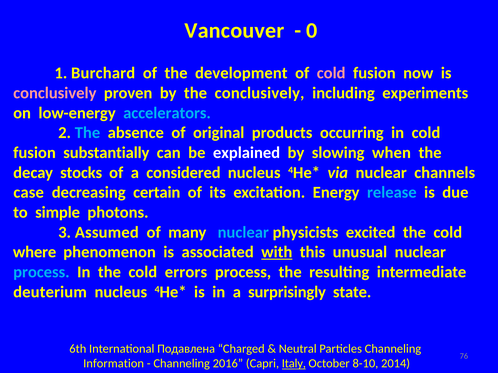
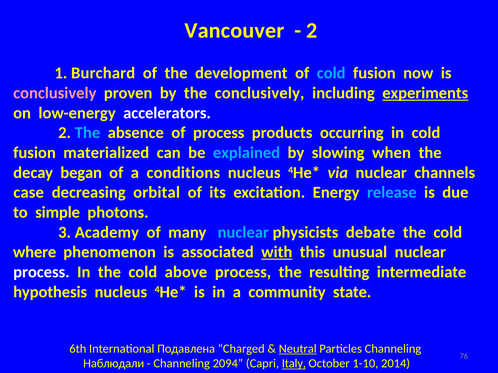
0: 0 -> 2 (312, 30)
cold colour: pink -> light blue (331, 73)
experiments underline: none -> present (425, 93)
accelerators colour: light blue -> white (167, 113)
of original: original -> process (219, 133)
substantially: substantially -> materialized (106, 153)
explained colour: white -> light blue (247, 153)
stocks: stocks -> began (81, 173)
considered: considered -> conditions (183, 173)
certain: certain -> orbital (157, 193)
Assumed: Assumed -> Academy (107, 233)
excited: excited -> debate (371, 233)
process colour: light blue -> white (41, 272)
errors: errors -> above (186, 272)
deuterium: deuterium -> hypothesis (50, 292)
surprisingly: surprisingly -> community (287, 292)
Neutral underline: none -> present (298, 349)
Information: Information -> Наблюдали (114, 364)
2016: 2016 -> 2094 (228, 364)
8-10: 8-10 -> 1-10 (365, 364)
